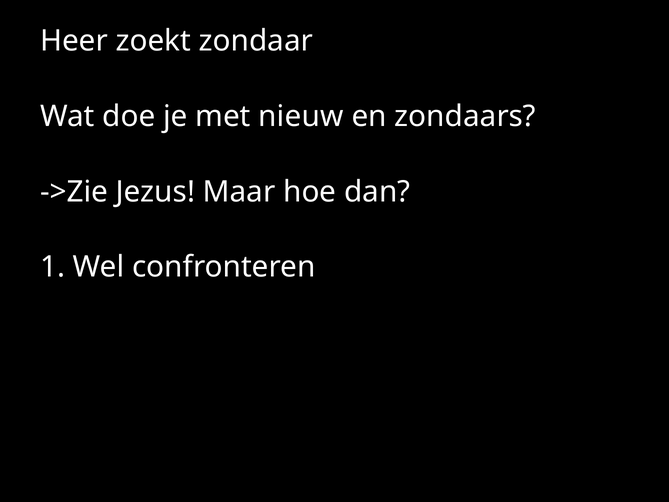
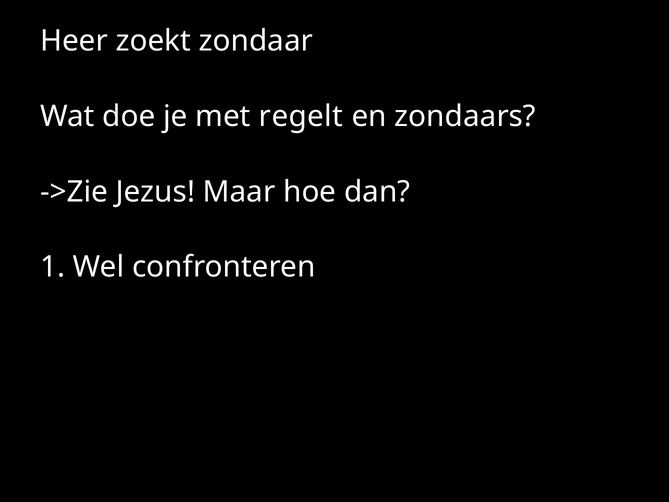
nieuw: nieuw -> regelt (301, 116)
